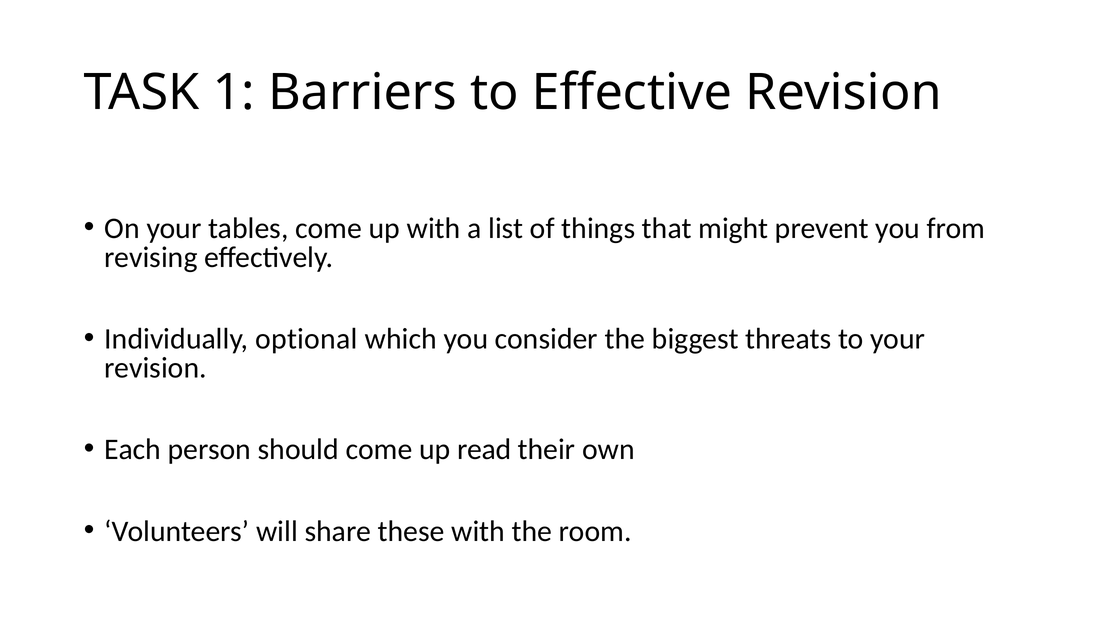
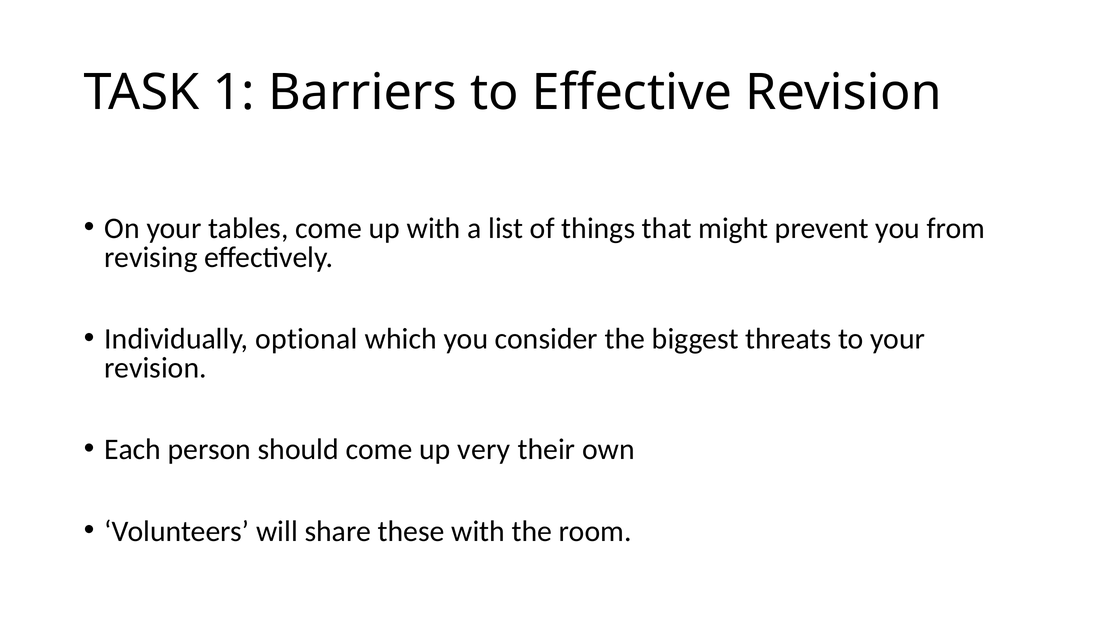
read: read -> very (484, 449)
